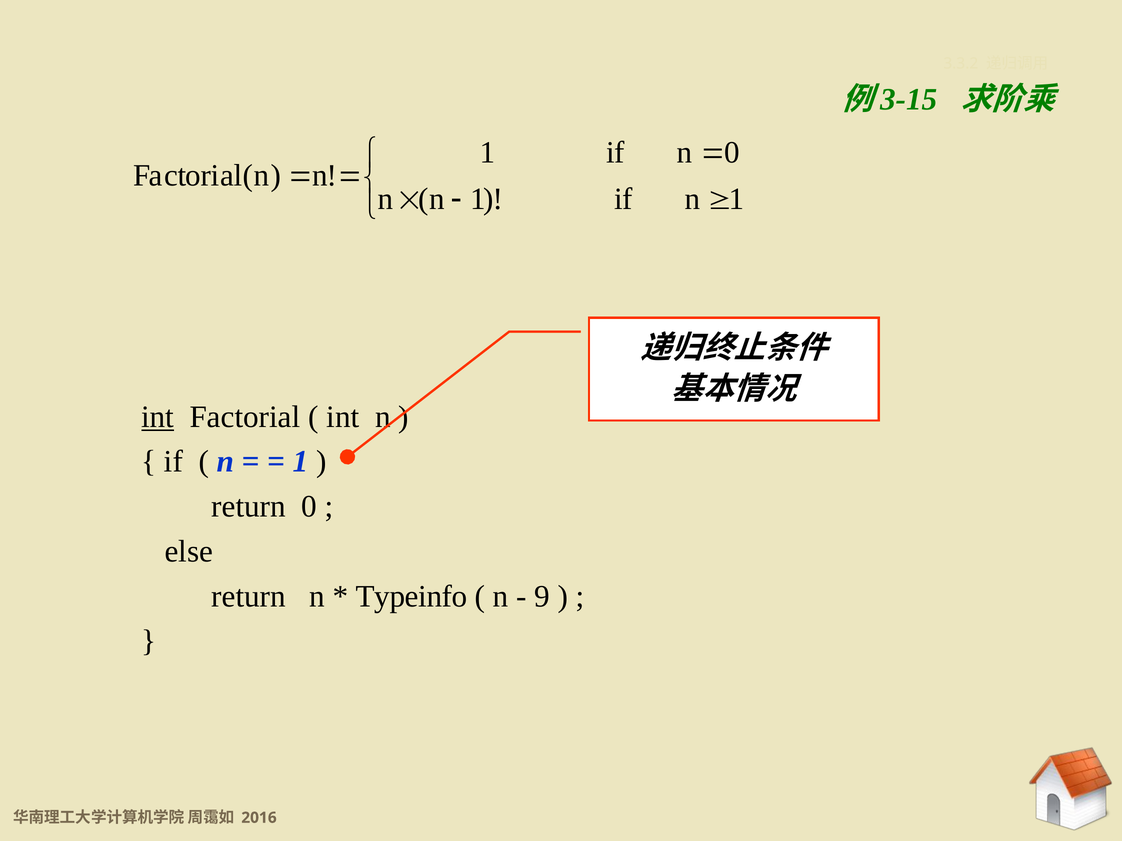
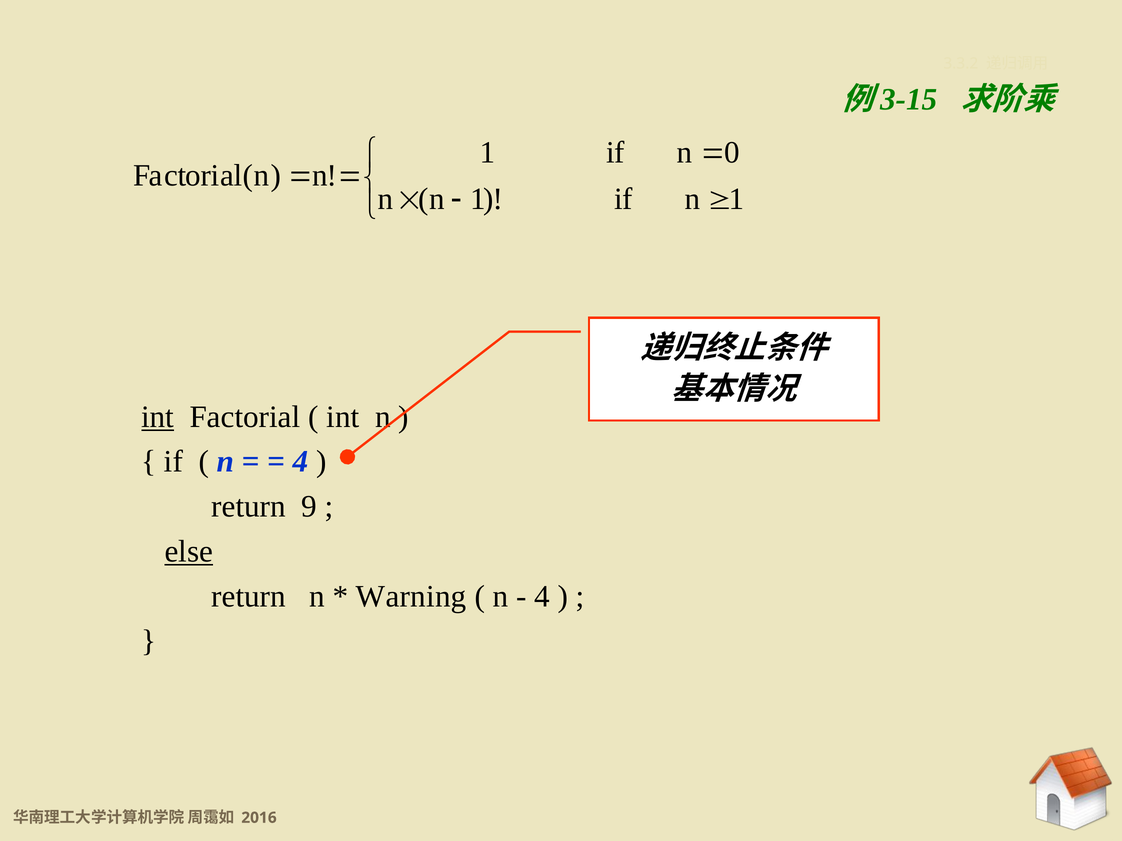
1: 1 -> 4 (301, 462)
return 0: 0 -> 9 (309, 507)
else underline: none -> present (189, 552)
Typeinfo: Typeinfo -> Warning (411, 597)
9: 9 -> 4 (542, 597)
